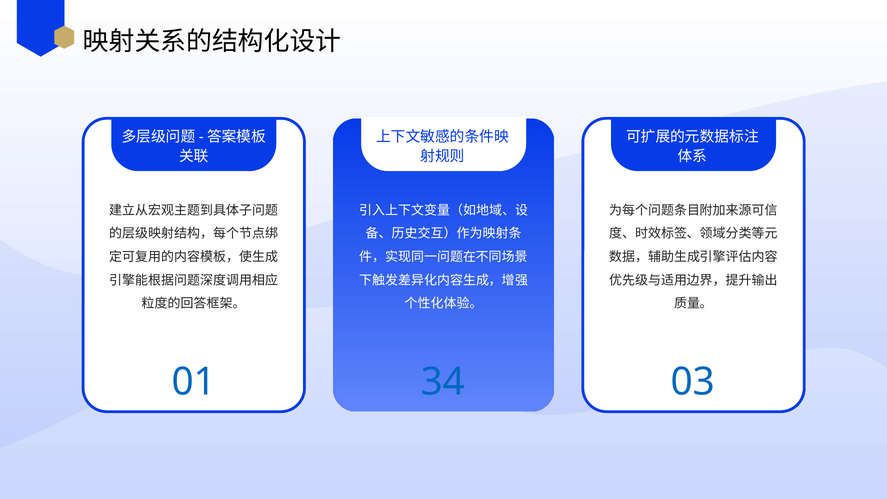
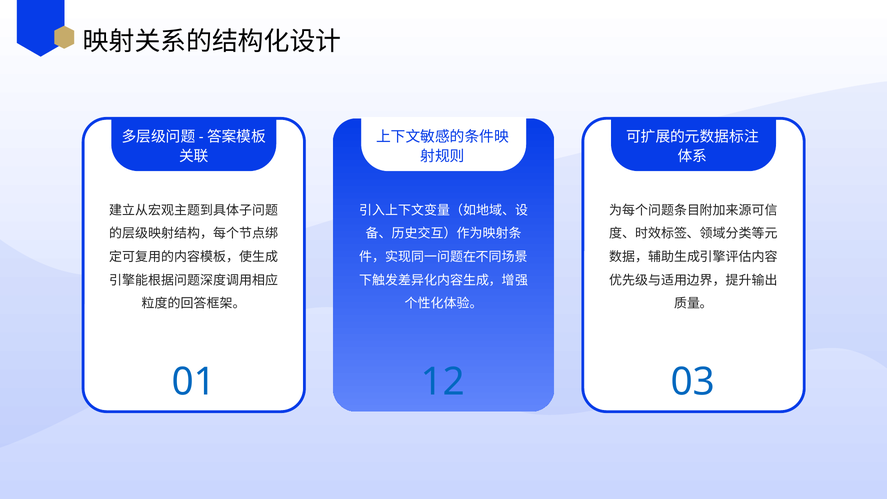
34: 34 -> 12 (443, 382)
